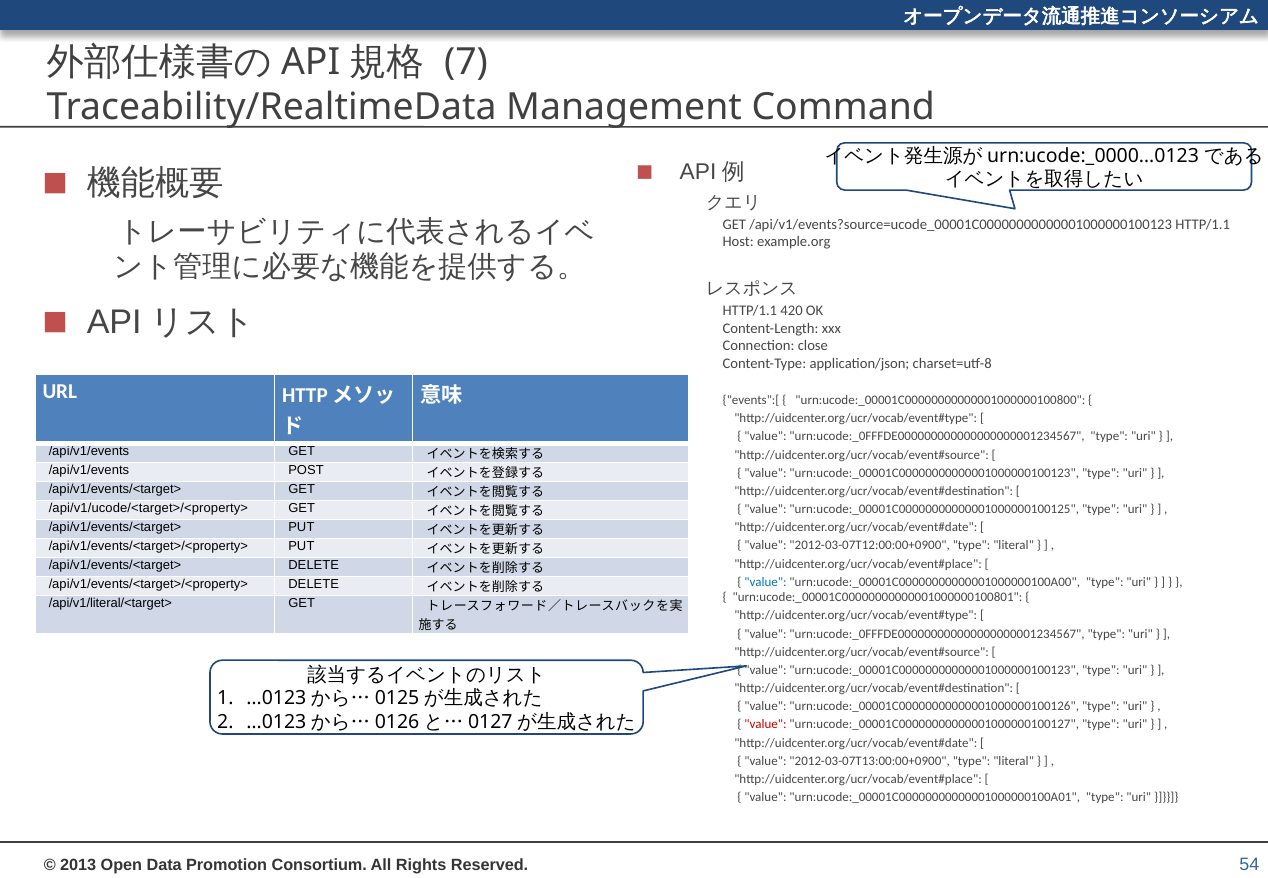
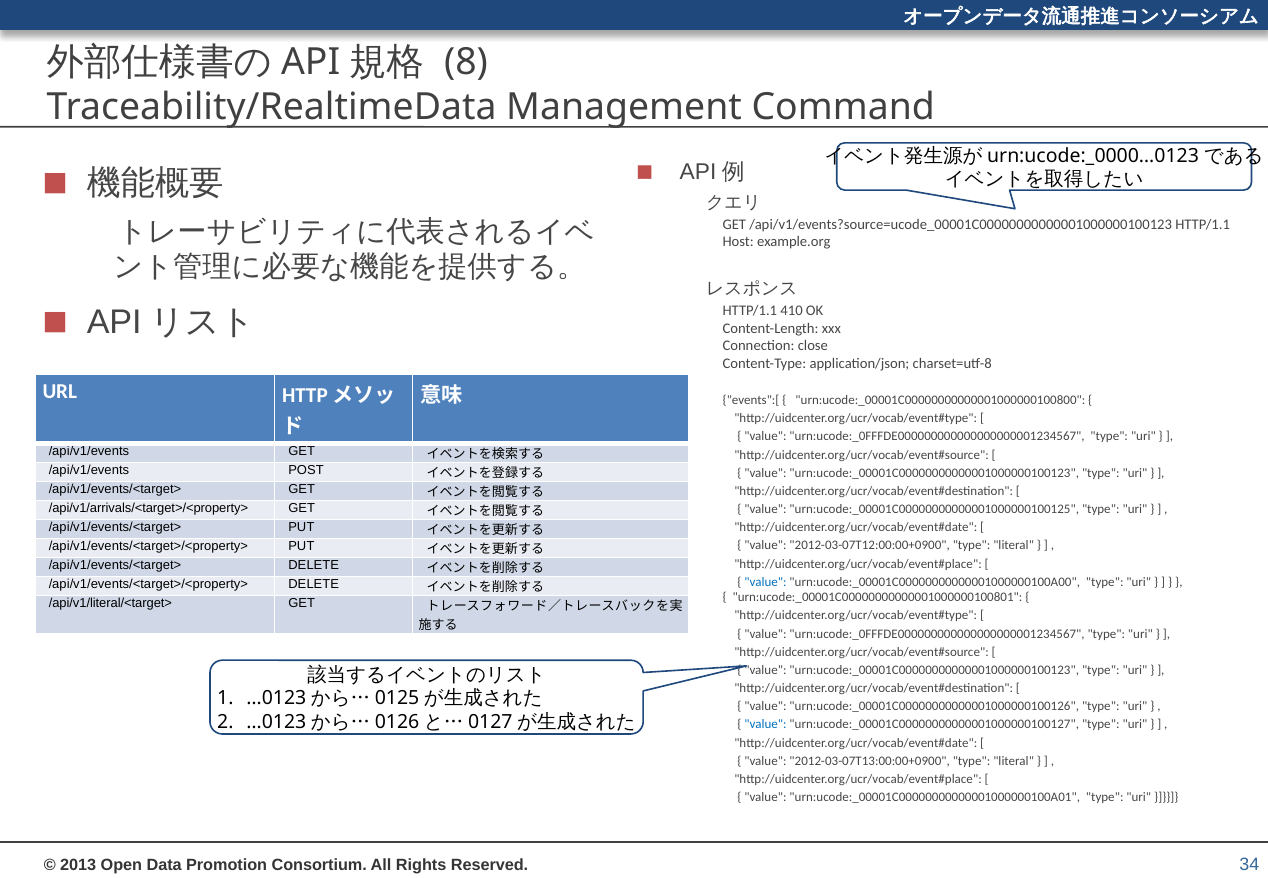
7: 7 -> 8 (466, 62)
420: 420 -> 410 (792, 311)
/api/v1/ucode/<target>/<property>: /api/v1/ucode/<target>/<property> -> /api/v1/arrivals/<target>/<property> (148, 508)
value colour: red -> blue (765, 724)
54: 54 -> 34 (1249, 864)
